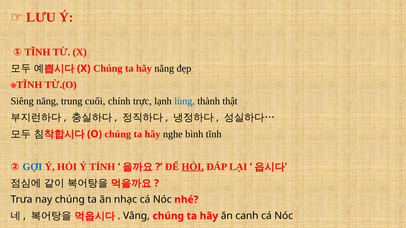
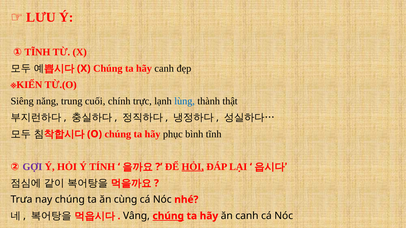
hãy năng: năng -> canh (164, 69)
TĨNH: TĨNH -> KIẾN (29, 85)
nghe: nghe -> phục (173, 134)
GỢI colour: blue -> purple (32, 167)
nhạc: nhạc -> cùng (126, 200)
chúng underline: none -> present (168, 216)
